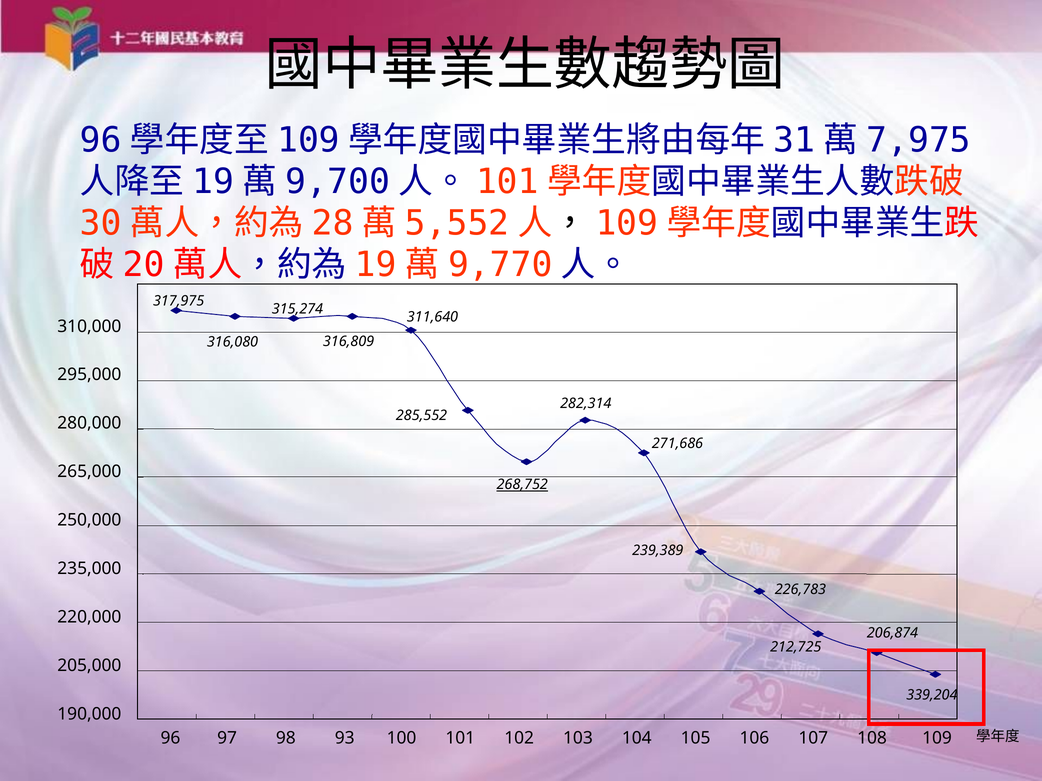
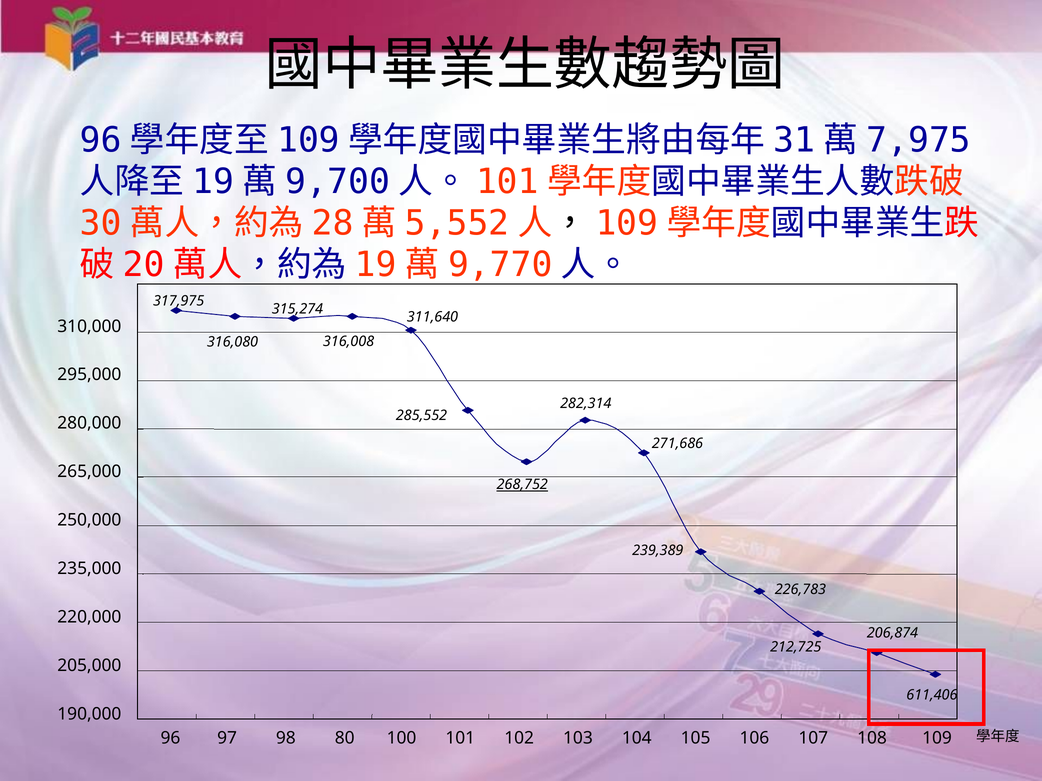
316,809: 316,809 -> 316,008 (349, 342)
339,204: 339,204 -> 611,406 (932, 696)
93: 93 -> 80 (345, 738)
